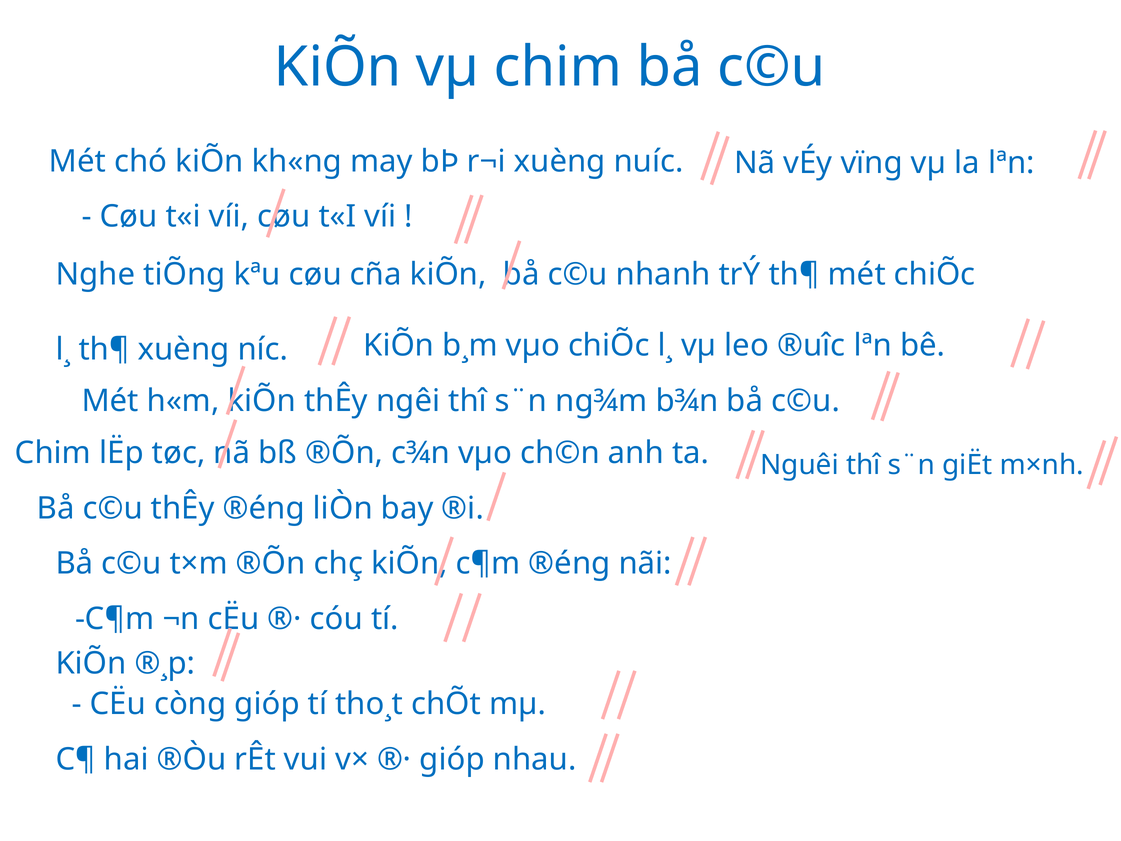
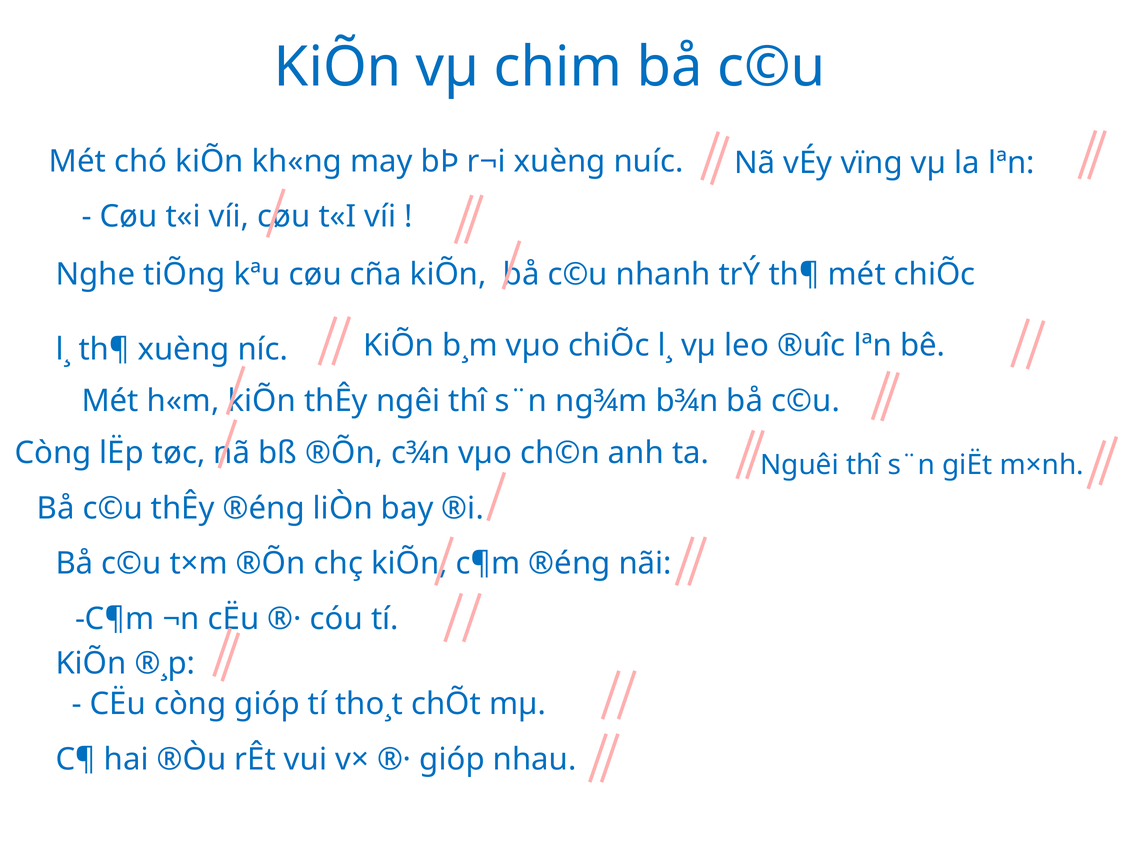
Chim: Chim -> Còng (53, 453)
